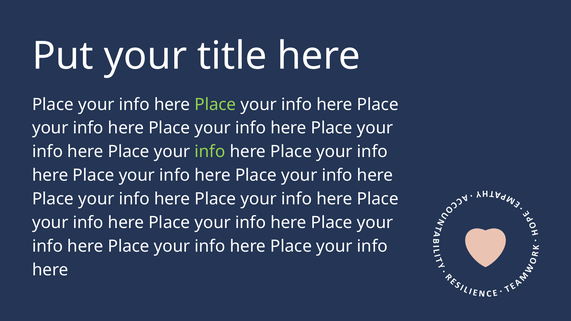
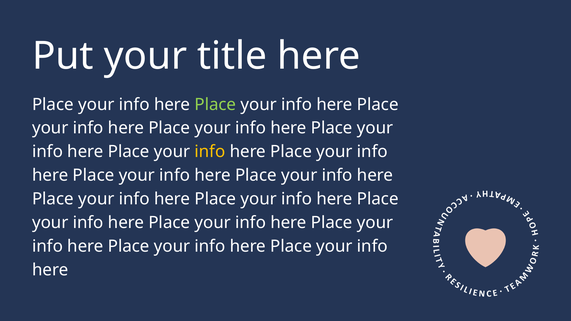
info colour: light green -> yellow (210, 152)
